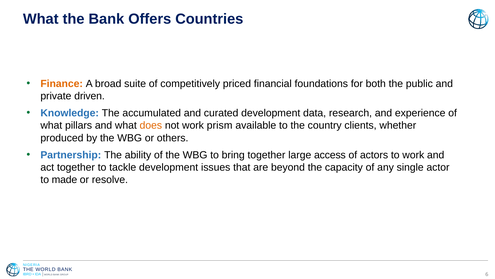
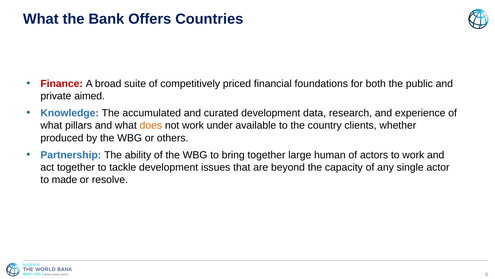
Finance colour: orange -> red (62, 84)
driven: driven -> aimed (90, 96)
prism: prism -> under (220, 125)
access: access -> human (330, 155)
